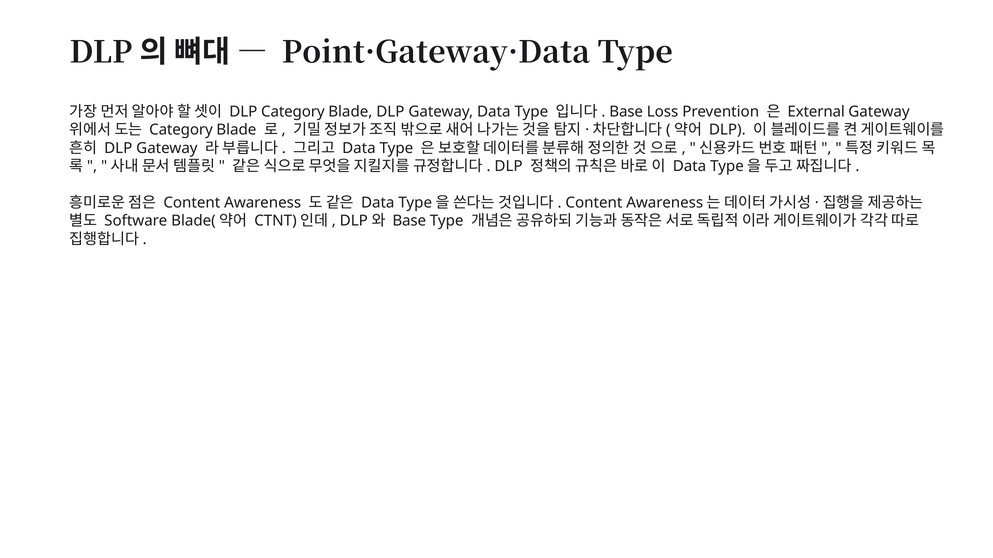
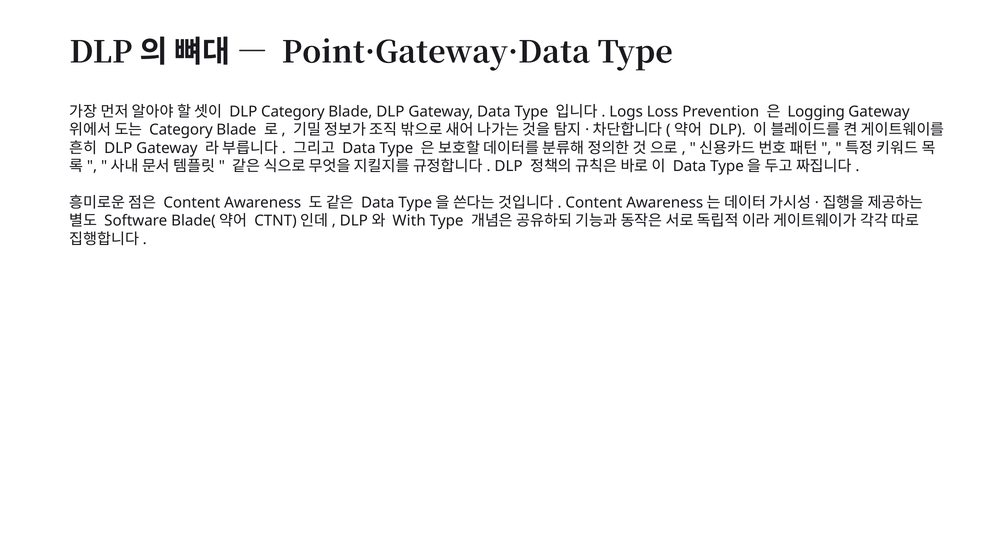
Base: Base -> Logs (626, 112)
External: External -> Logging (816, 112)
Base: Base -> With (409, 221)
